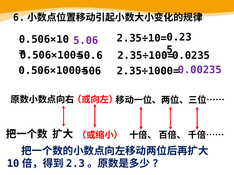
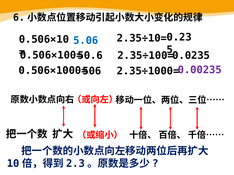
5.06 colour: purple -> blue (86, 41)
